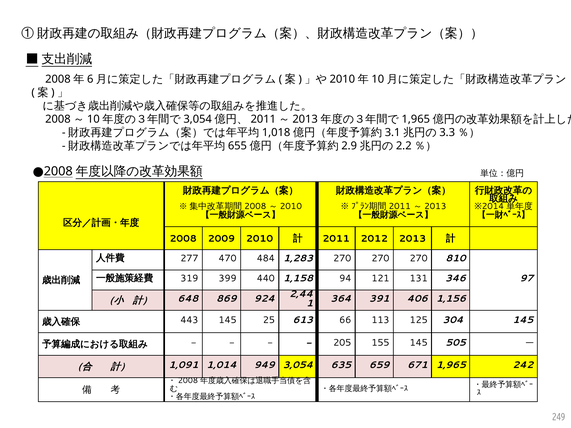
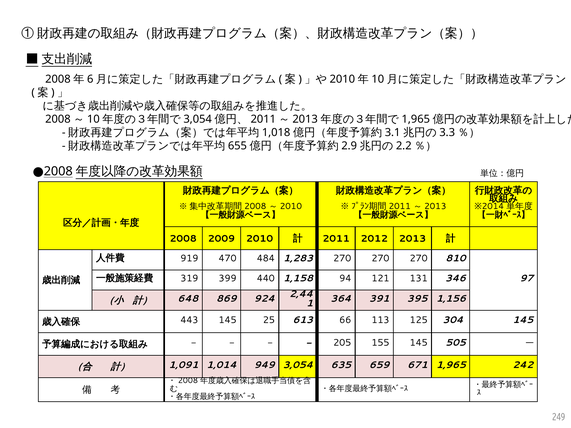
277: 277 -> 919 (189, 258)
406: 406 -> 395 (417, 299)
